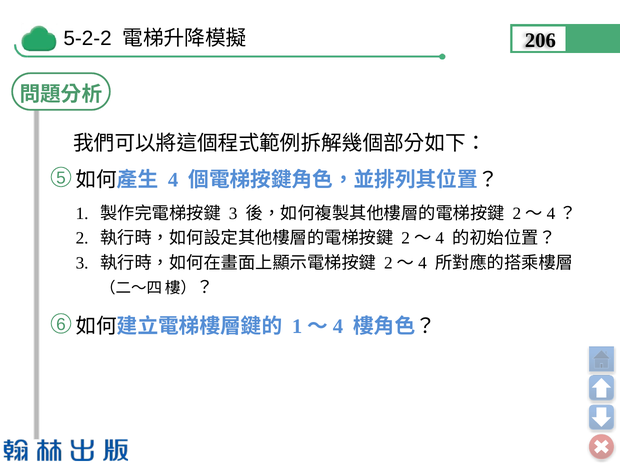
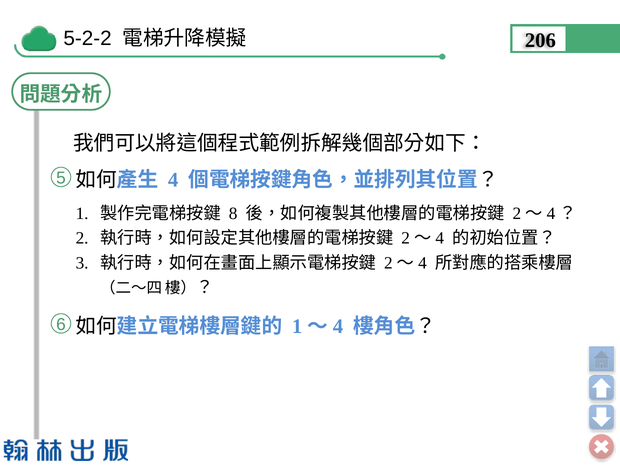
3: 3 -> 8 (233, 213)
